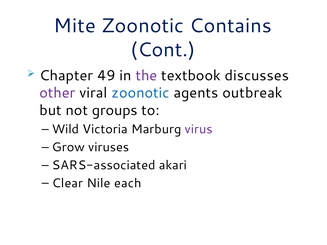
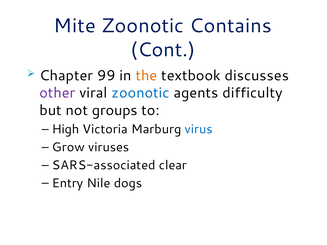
49: 49 -> 99 (106, 76)
the colour: purple -> orange (146, 76)
outbreak: outbreak -> difficulty (252, 93)
Wild: Wild -> High (65, 129)
virus colour: purple -> blue (199, 129)
akari: akari -> clear (173, 165)
Clear: Clear -> Entry (68, 183)
each: each -> dogs (128, 183)
